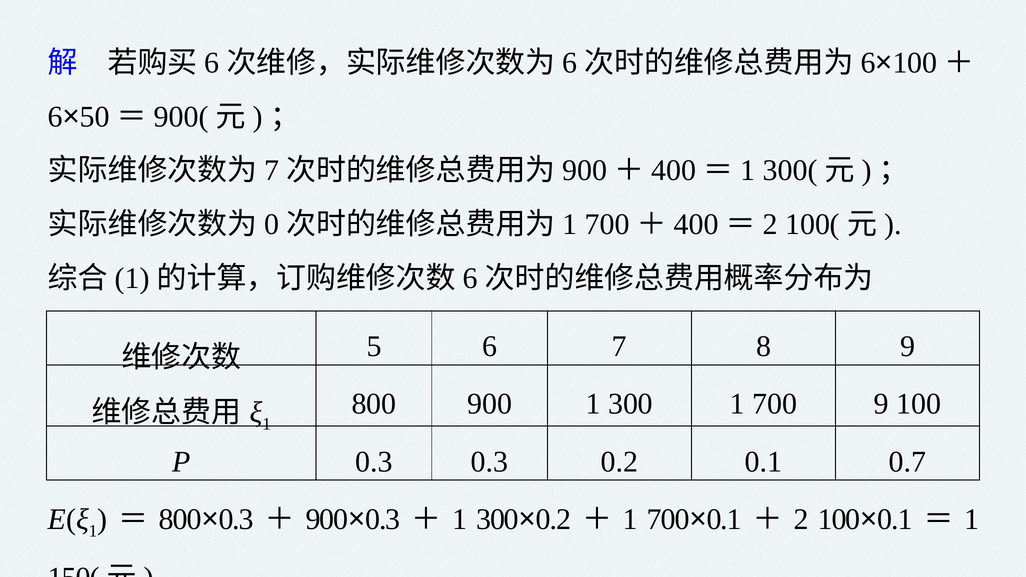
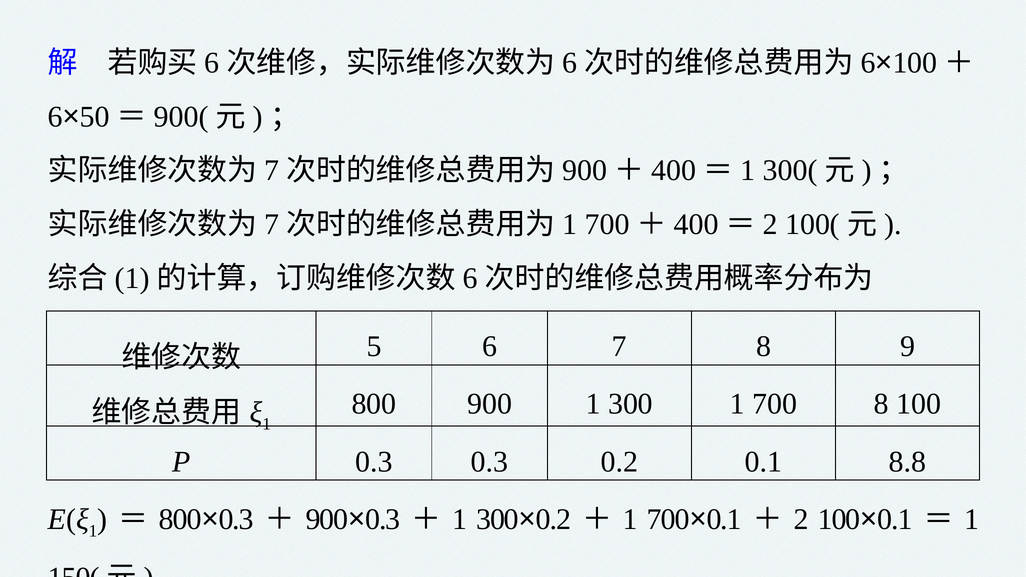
0: 0 -> 7 (272, 224)
700 9: 9 -> 8 (881, 404)
0.7: 0.7 -> 8.8 (908, 462)
